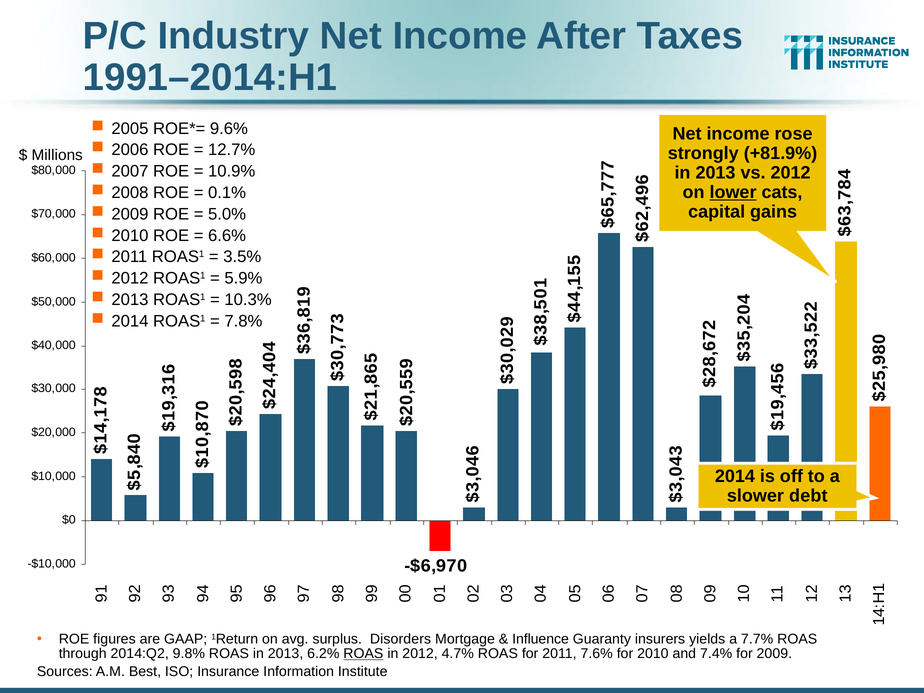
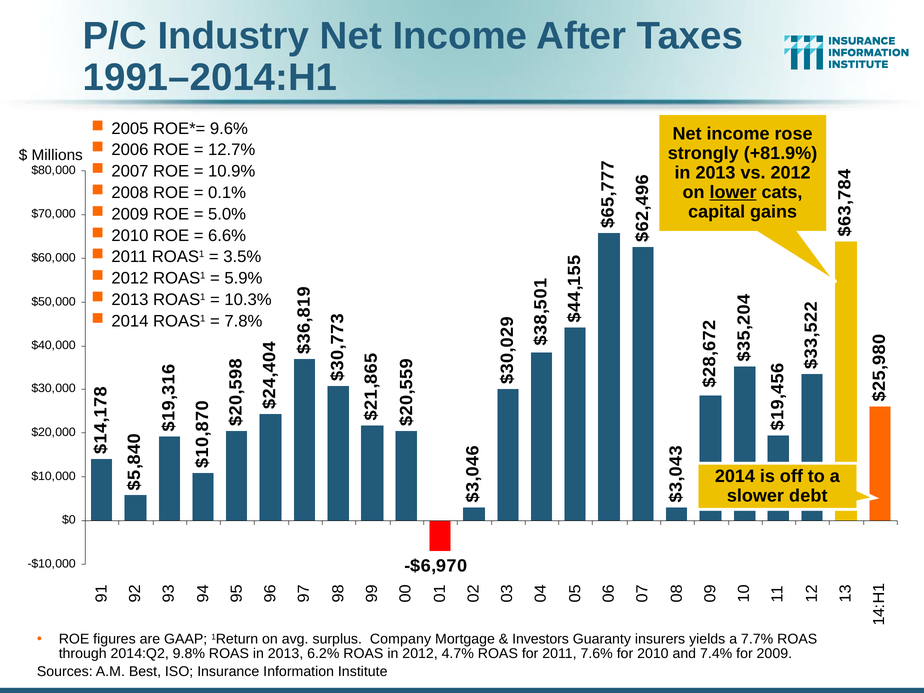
Disorders: Disorders -> Company (401, 639)
Influence: Influence -> Investors (541, 639)
ROAS underline: present -> none (363, 654)
